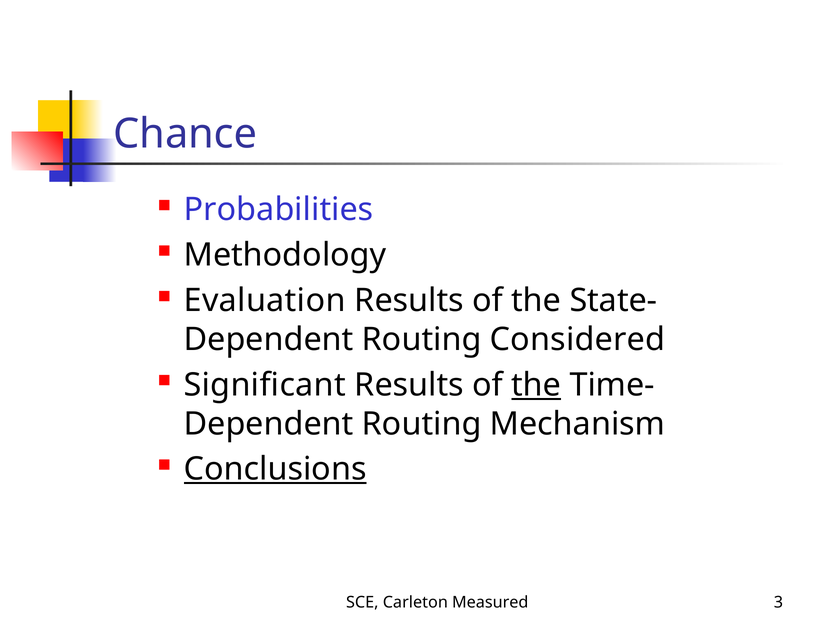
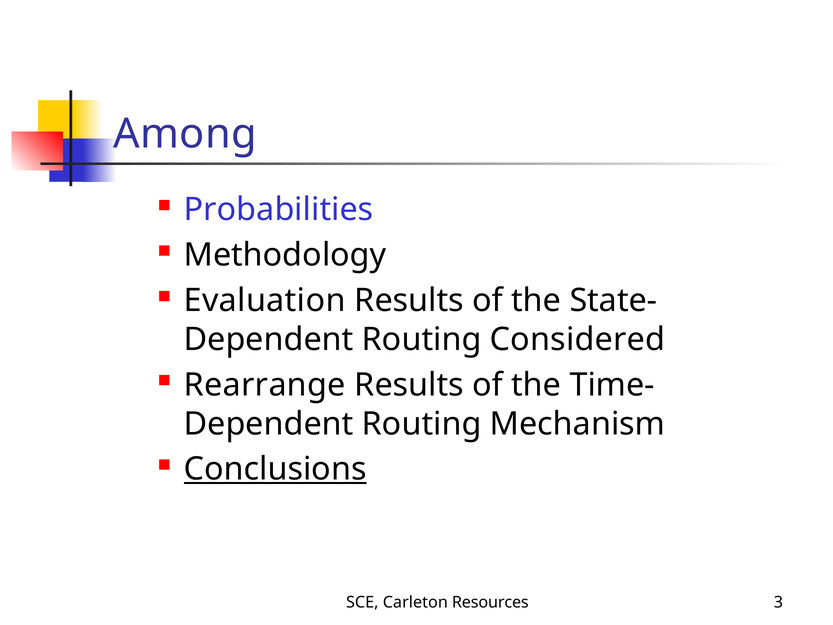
Chance: Chance -> Among (185, 134)
Significant: Significant -> Rearrange (265, 385)
the underline: present -> none (536, 385)
Measured: Measured -> Resources (490, 602)
